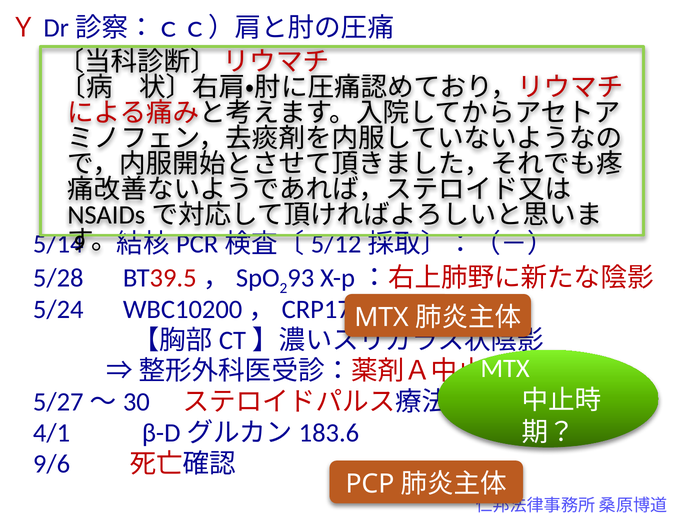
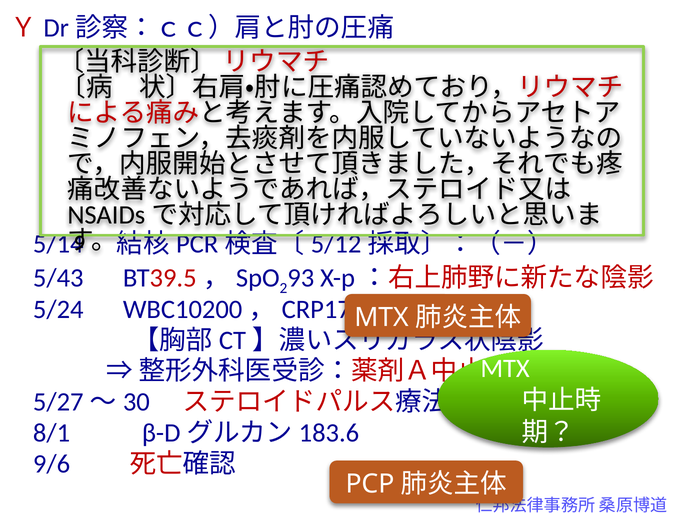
5/28: 5/28 -> 5/43 (58, 278)
4/1: 4/1 -> 8/1 (52, 433)
